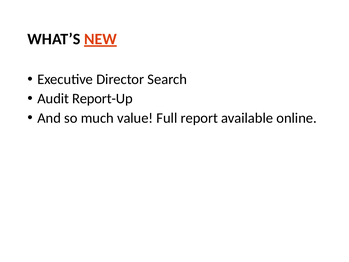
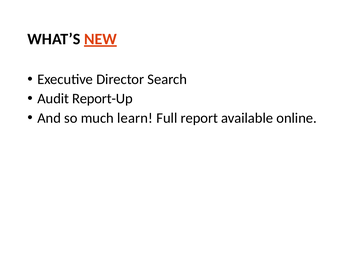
value: value -> learn (135, 118)
